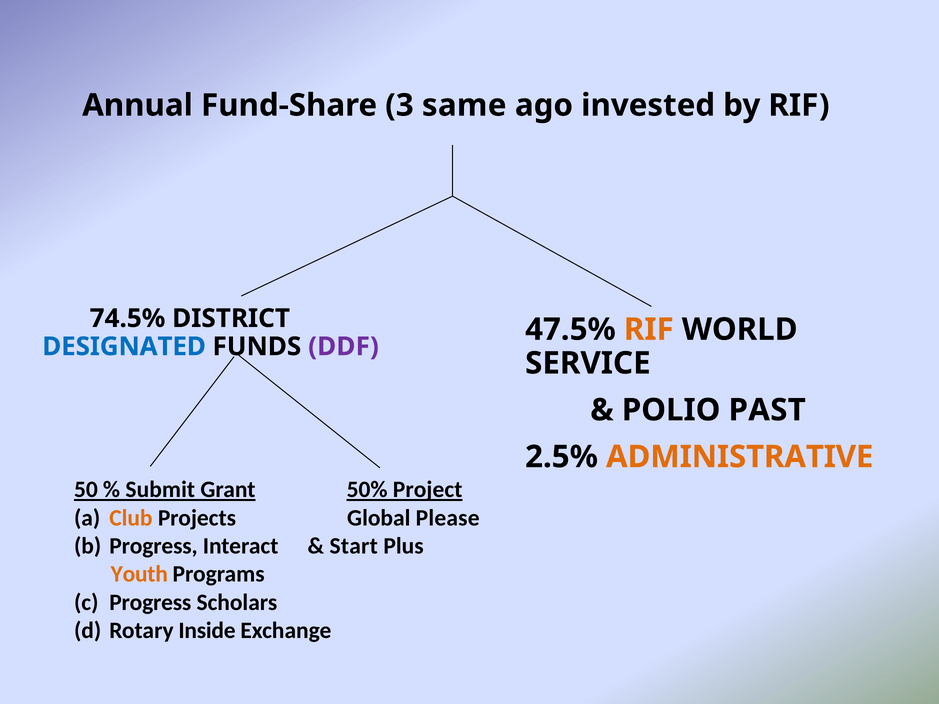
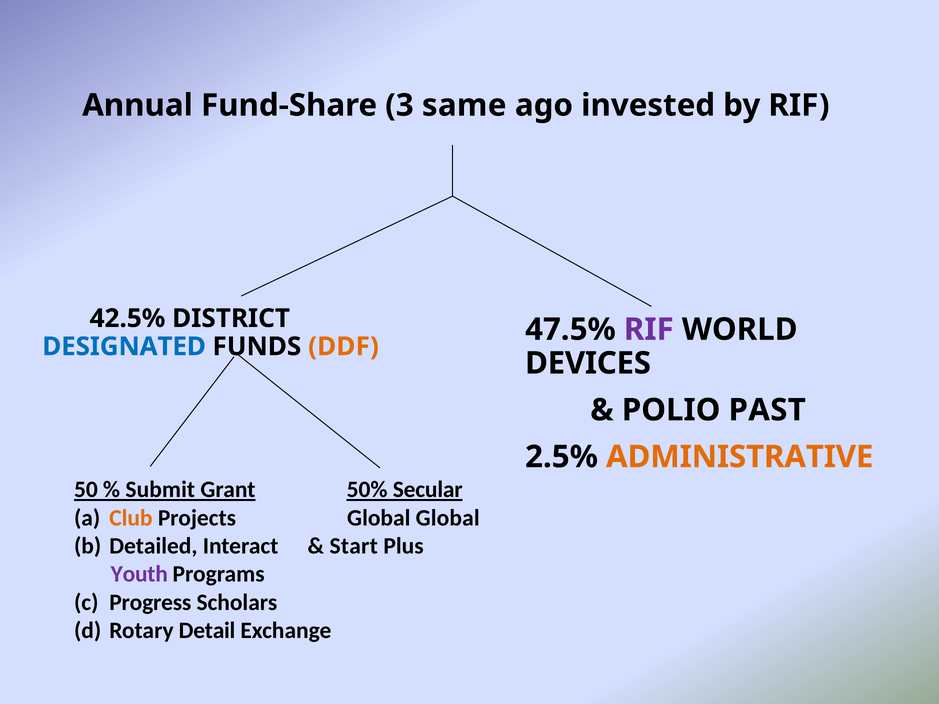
74.5%: 74.5% -> 42.5% (127, 318)
DDF colour: purple -> orange (343, 347)
RIF colour: orange -> purple (649, 330)
SERVICE: SERVICE -> DEVICES (588, 363)
Project: Project -> Secular (428, 490)
Global Please: Please -> Global (448, 518)
Progress: Progress -> Detailed (153, 546)
Youth colour: orange -> purple (139, 574)
Inside: Inside -> Detail (207, 631)
